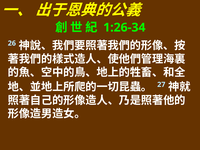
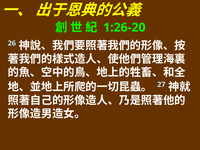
1:26-34: 1:26-34 -> 1:26-20 (124, 27)
